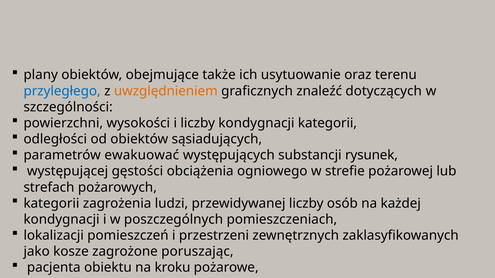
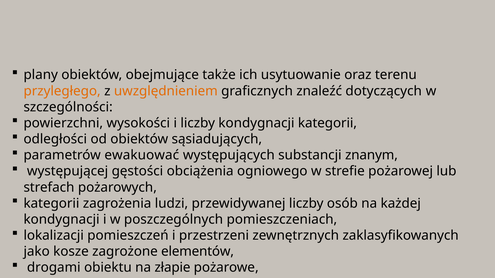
przyległego colour: blue -> orange (62, 91)
rysunek: rysunek -> znanym (371, 155)
poruszając: poruszając -> elementów (198, 252)
pacjenta: pacjenta -> drogami (54, 268)
kroku: kroku -> złapie (173, 268)
